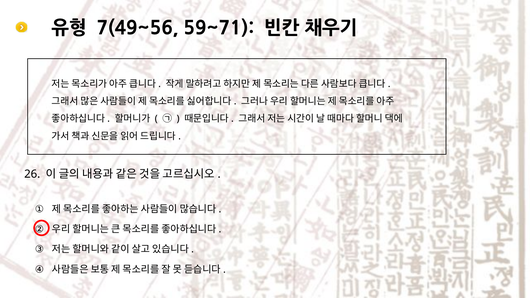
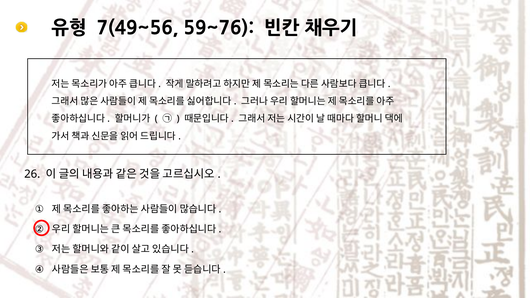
59~71: 59~71 -> 59~76 (219, 28)
